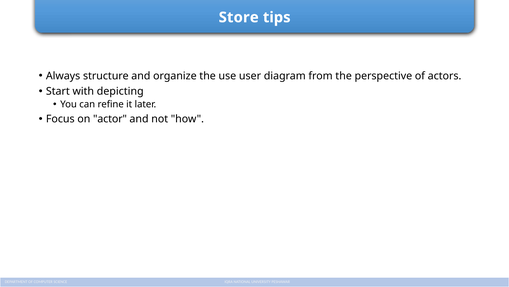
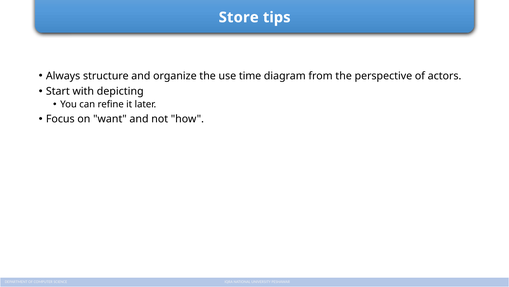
user: user -> time (250, 76)
actor: actor -> want (110, 119)
